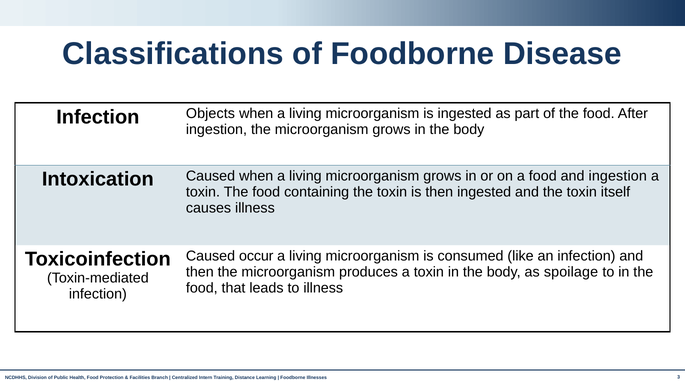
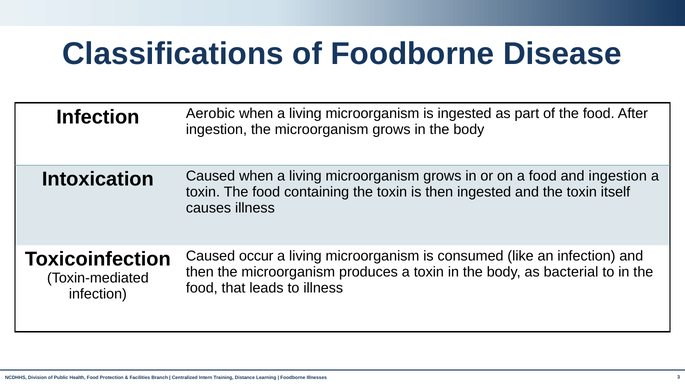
Objects: Objects -> Aerobic (210, 114)
spoilage: spoilage -> bacterial (571, 271)
